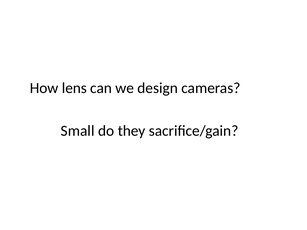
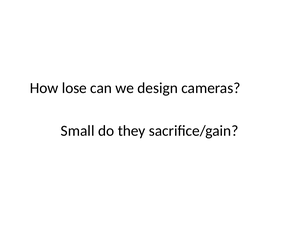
lens: lens -> lose (74, 88)
